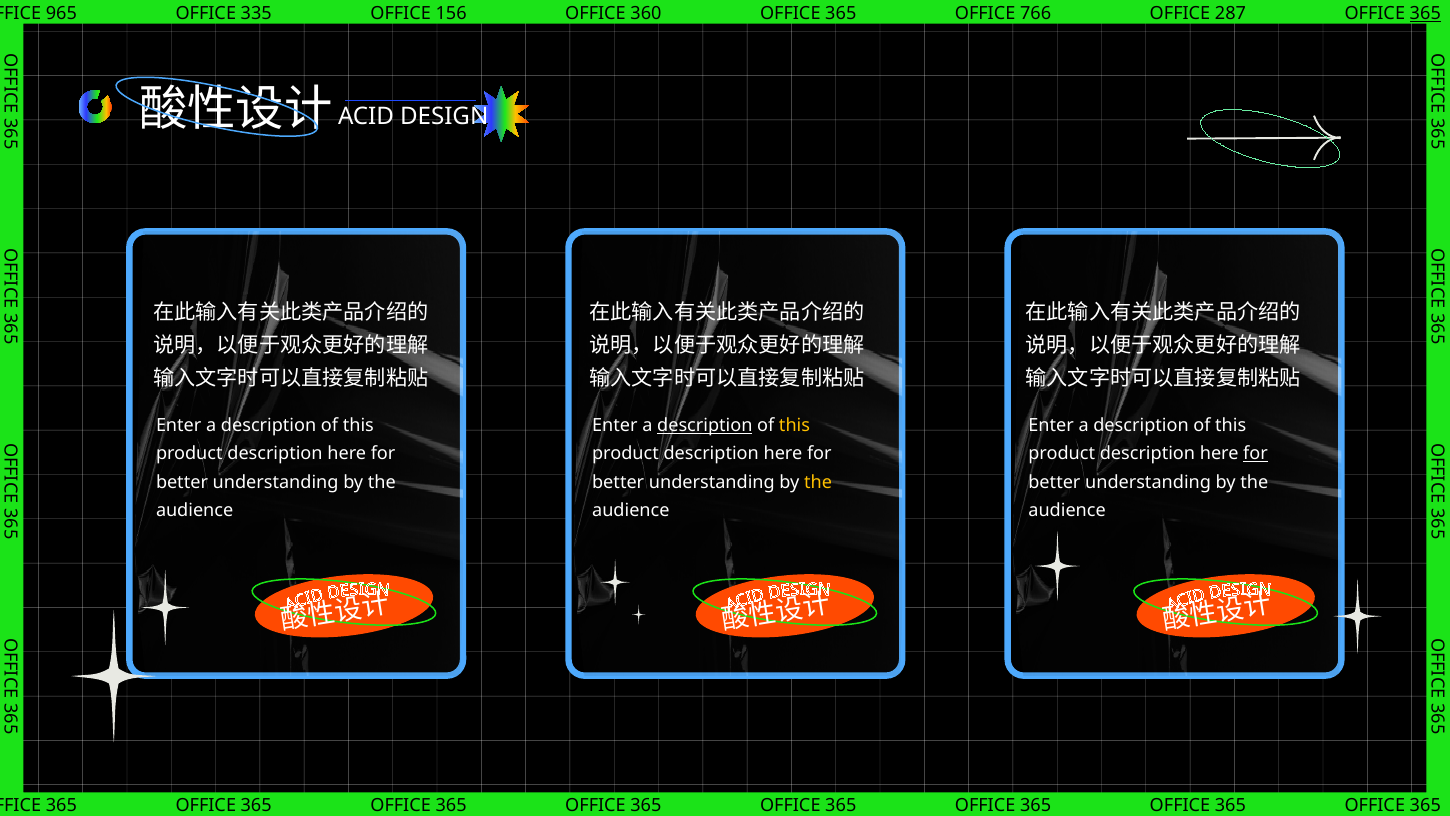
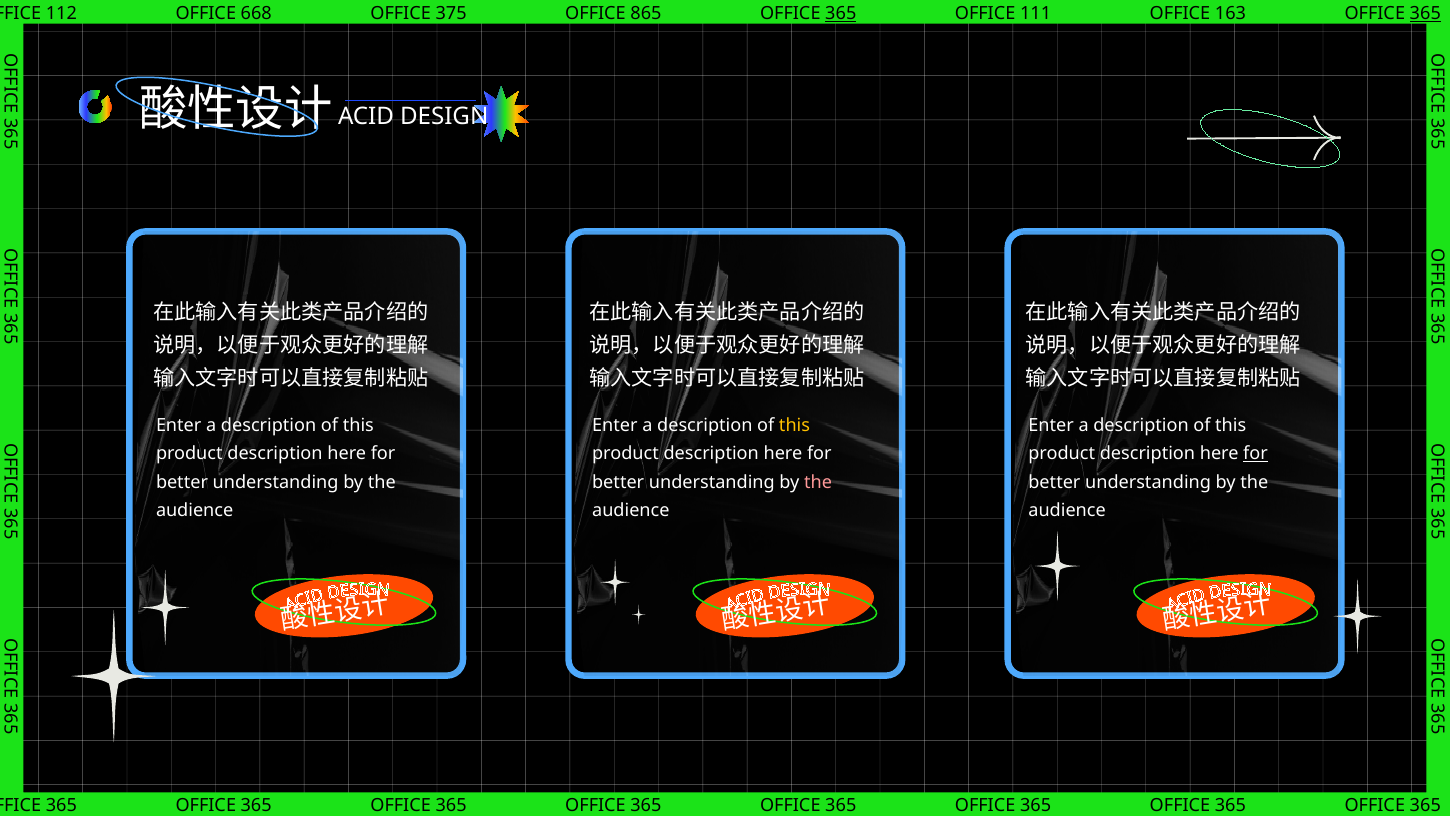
965: 965 -> 112 (61, 14)
335: 335 -> 668 (256, 14)
156: 156 -> 375 (451, 14)
360: 360 -> 865 (646, 14)
365 underline: none -> present (841, 14)
766: 766 -> 111 (1036, 14)
287: 287 -> 163 (1230, 14)
description underline: present -> none (705, 426)
the colour: yellow -> pink (818, 482)
